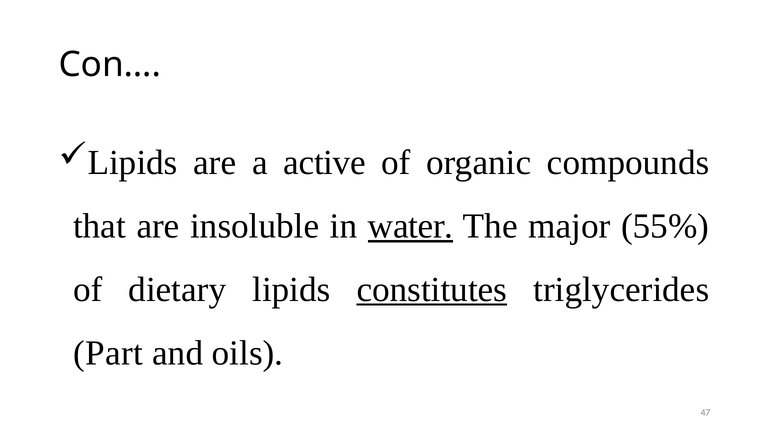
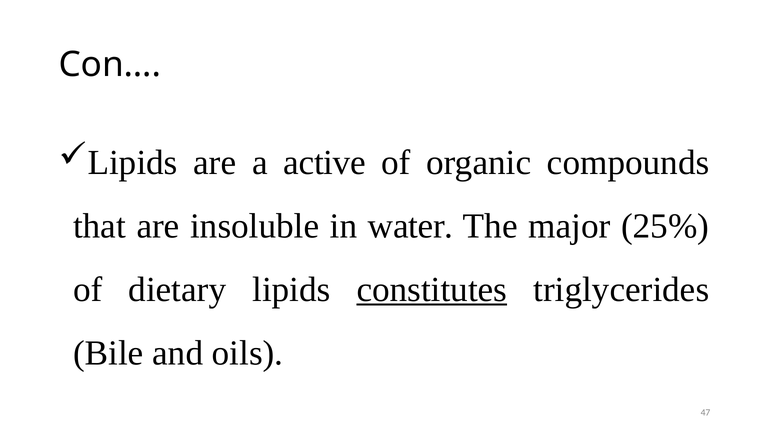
water underline: present -> none (411, 226)
55%: 55% -> 25% (665, 226)
Part: Part -> Bile (108, 353)
